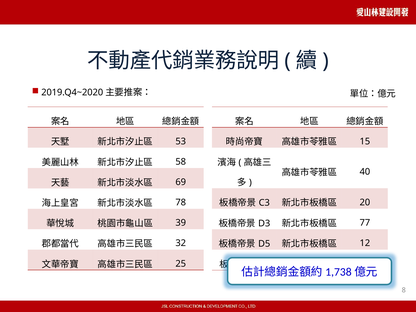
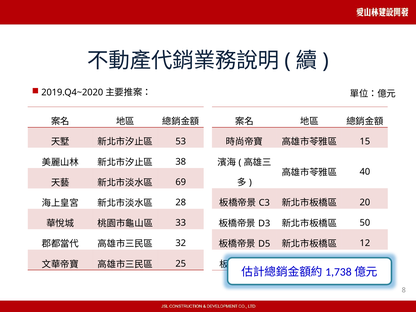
58: 58 -> 38 (181, 162)
78: 78 -> 28 (181, 202)
77: 77 -> 50 (365, 223)
39: 39 -> 33 (181, 223)
